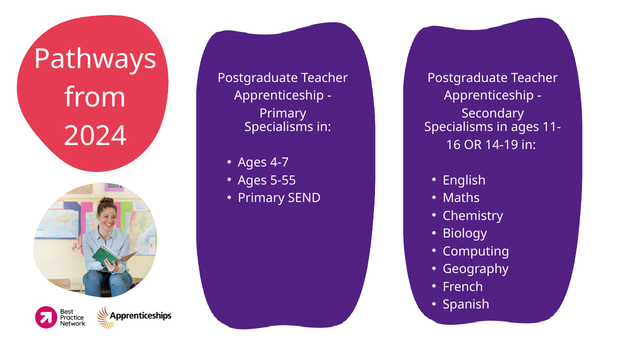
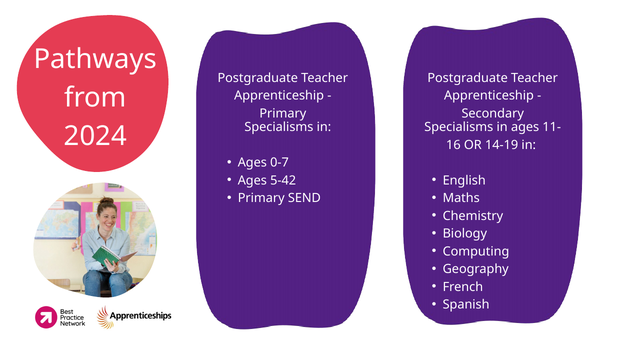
4-7: 4-7 -> 0-7 (280, 163)
5-55: 5-55 -> 5-42 (283, 180)
